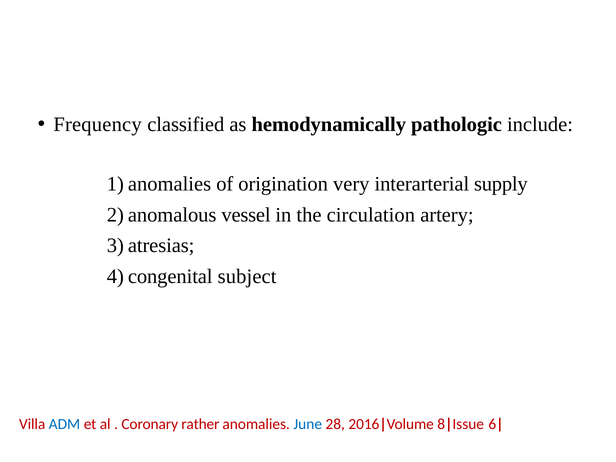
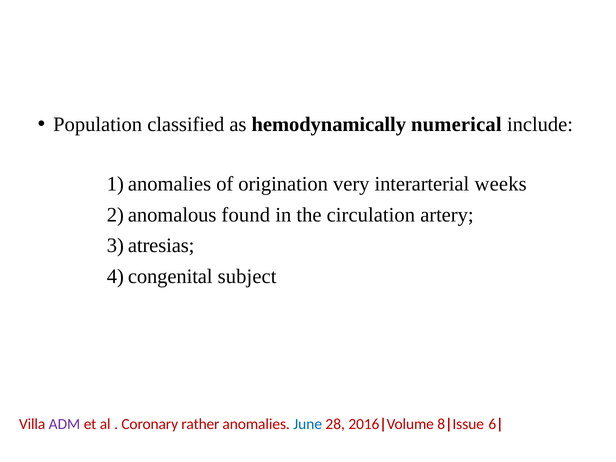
Frequency: Frequency -> Population (98, 125)
pathologic: pathologic -> numerical (456, 125)
supply: supply -> weeks (501, 184)
vessel: vessel -> found (246, 215)
ADM colour: blue -> purple (65, 424)
